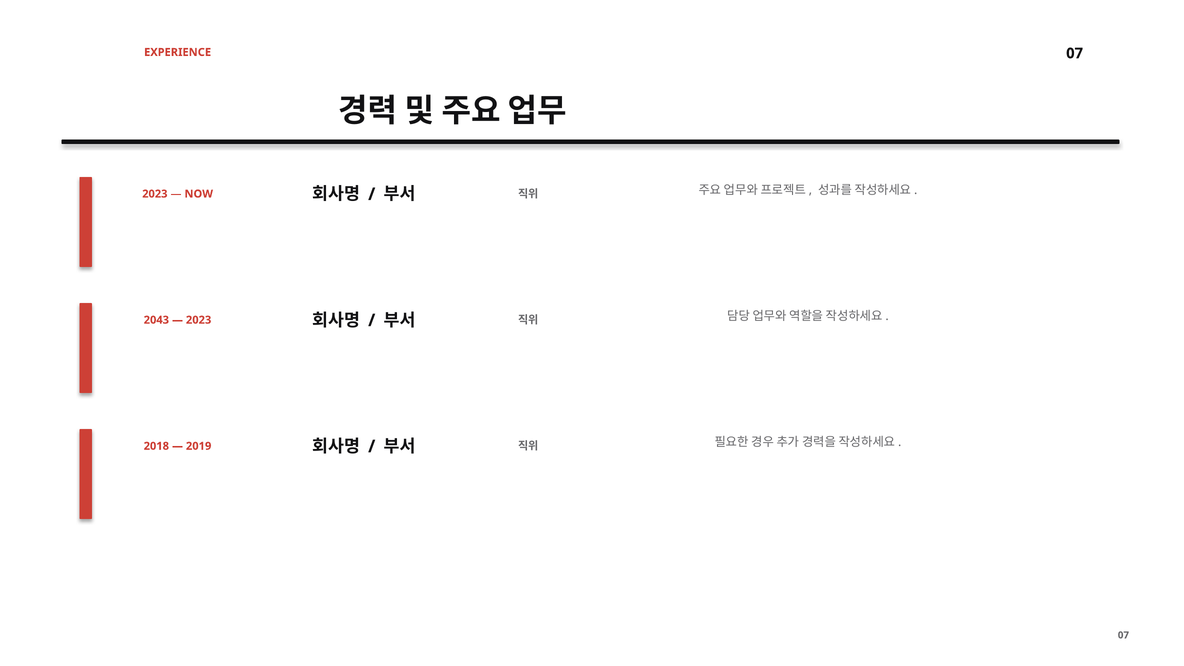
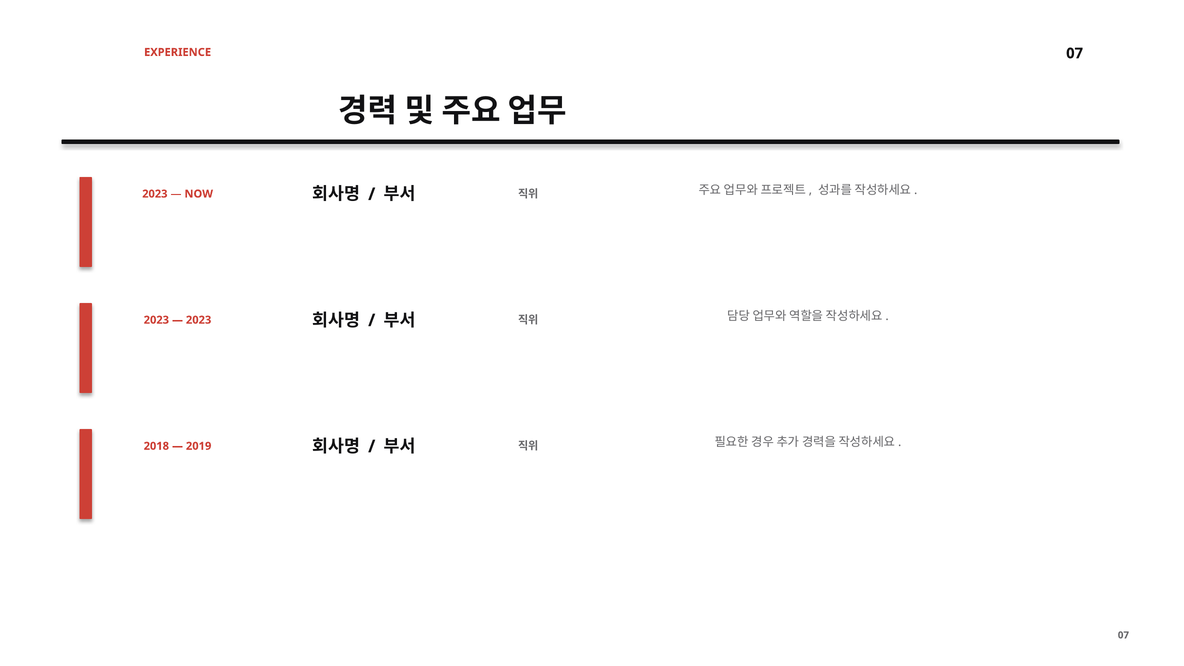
2043: 2043 -> 2023 (156, 320)
